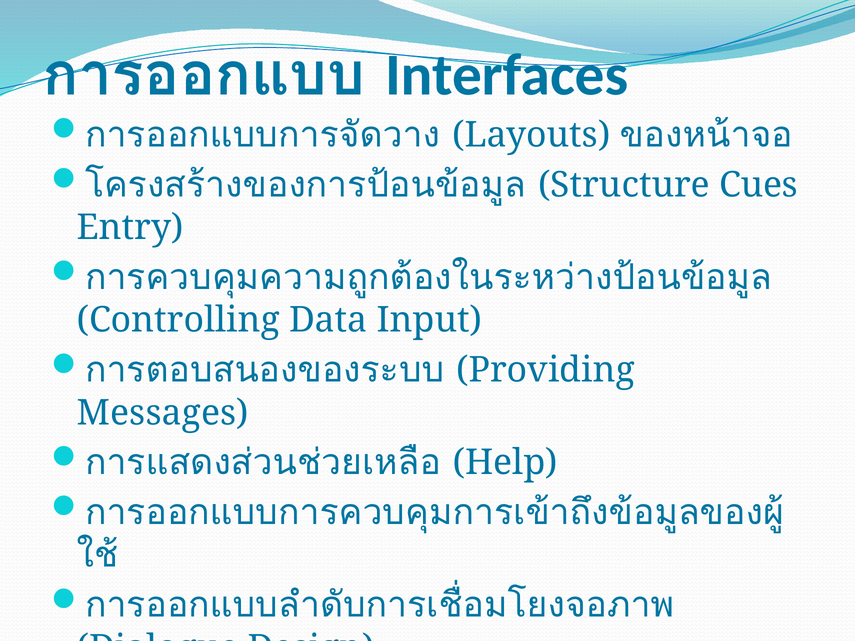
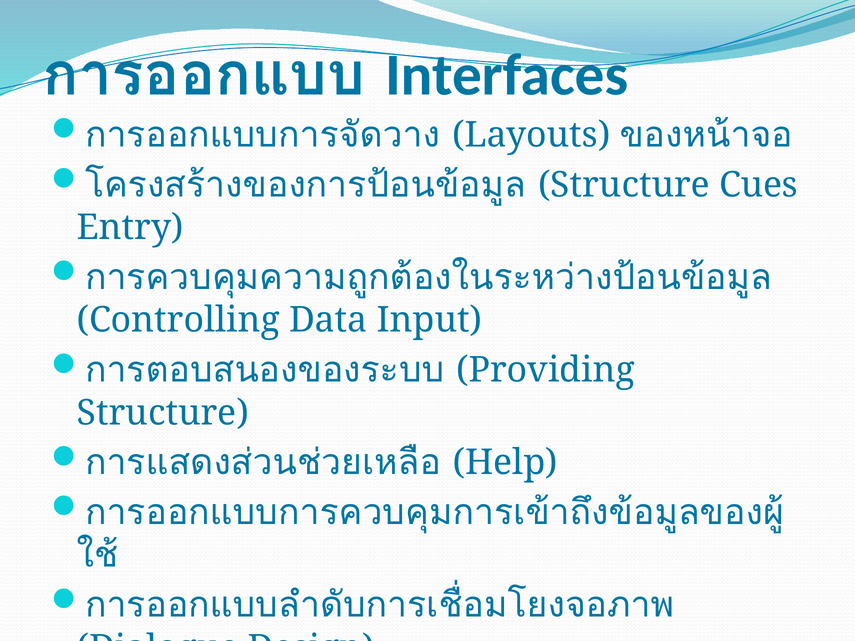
Messages: Messages -> Structure (163, 413)
